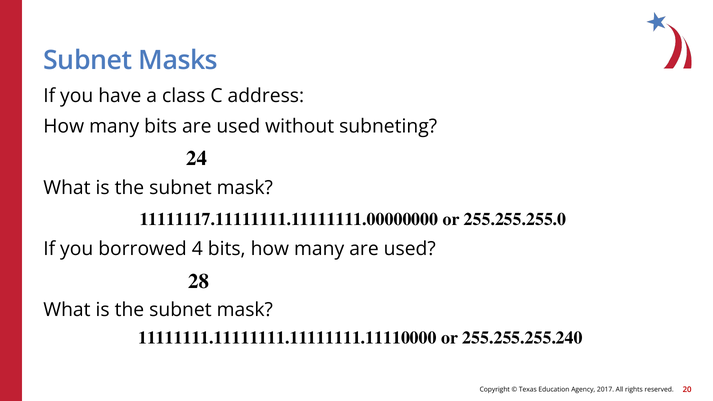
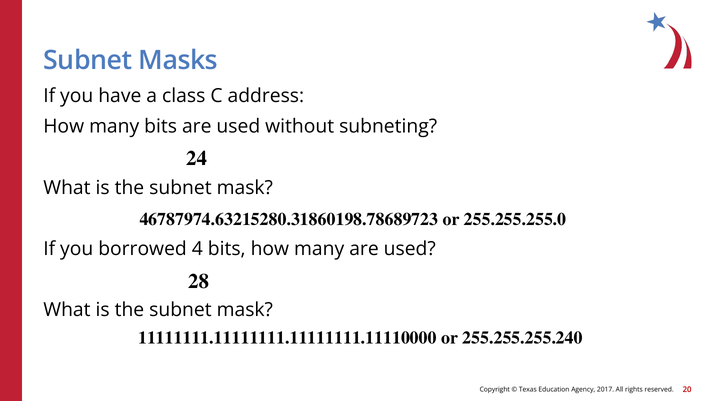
11111117.11111111.11111111.00000000: 11111117.11111111.11111111.00000000 -> 46787974.63215280.31860198.78689723 (289, 220)
